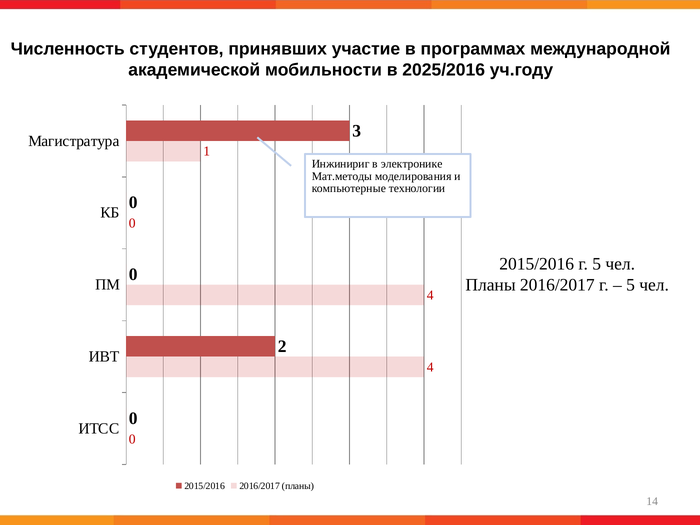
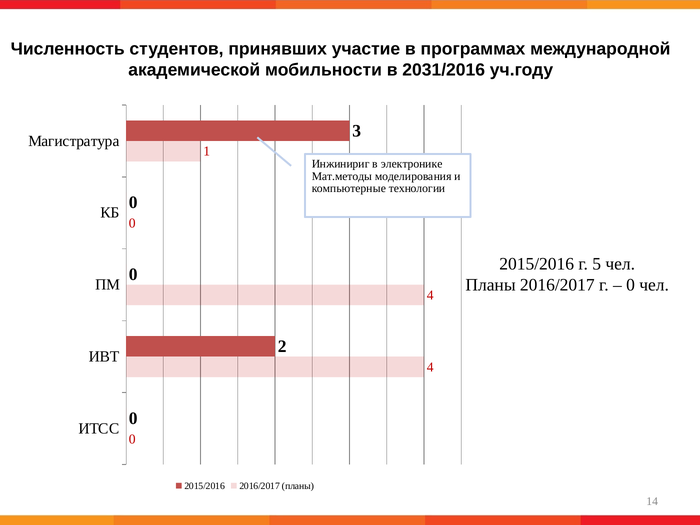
2025/2016: 2025/2016 -> 2031/2016 (444, 70)
5: 5 -> 0 (631, 285)
